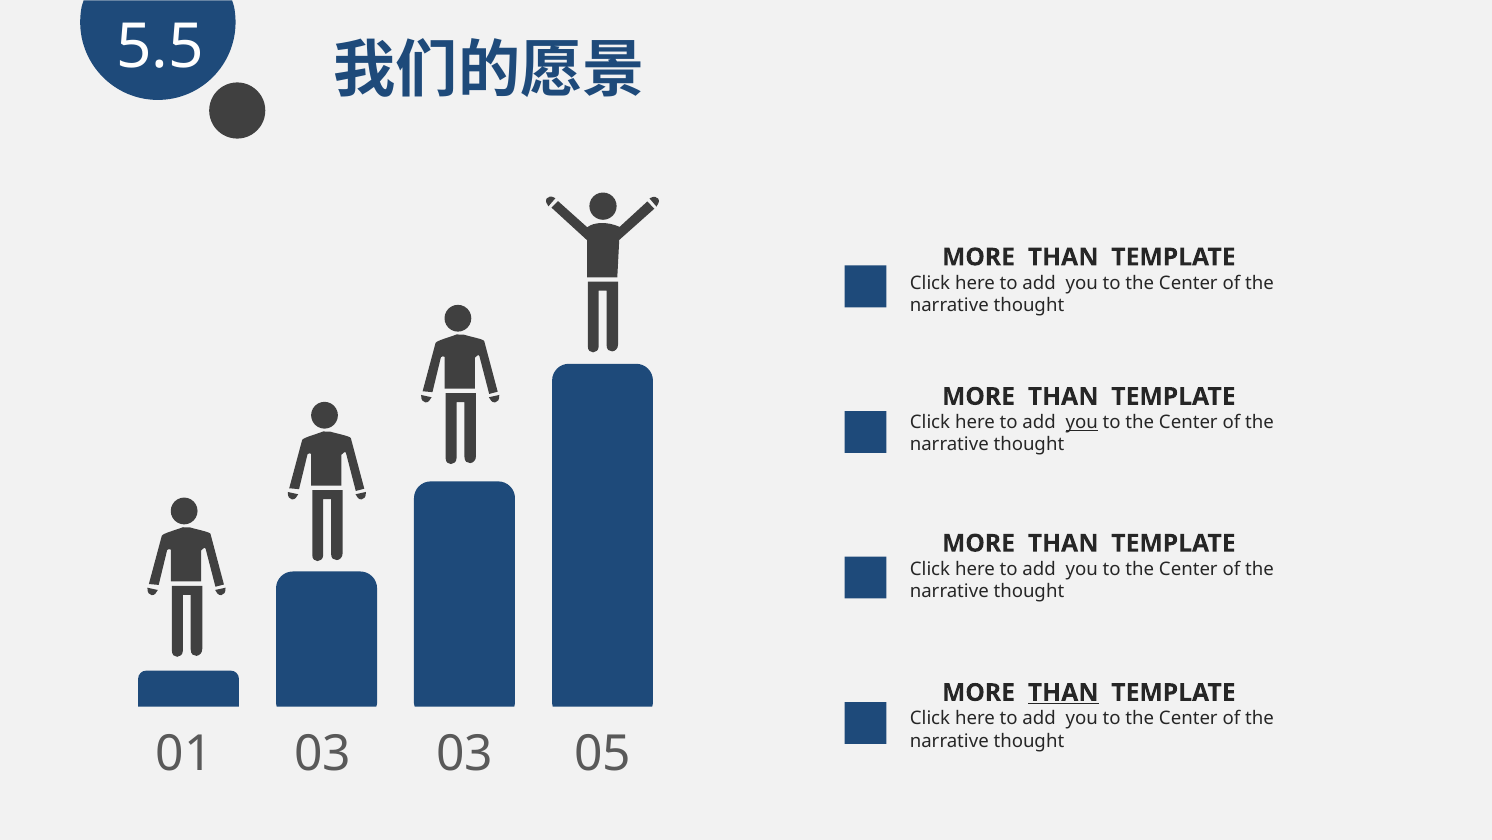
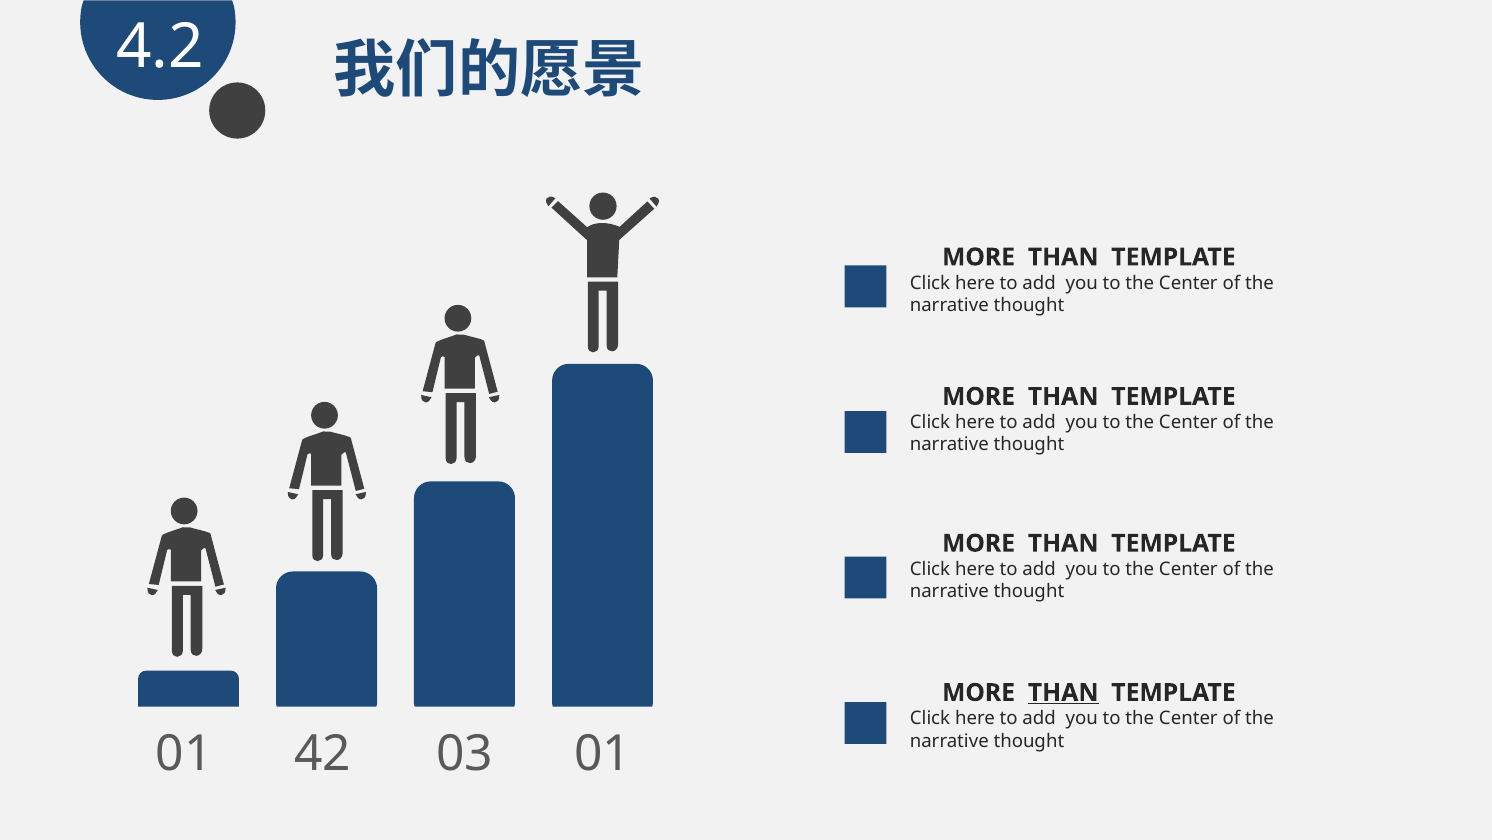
5.5: 5.5 -> 4.2 (160, 47)
you underline: present -> none (1082, 422)
01 03: 03 -> 42 (323, 753)
03 05: 05 -> 01 (603, 753)
